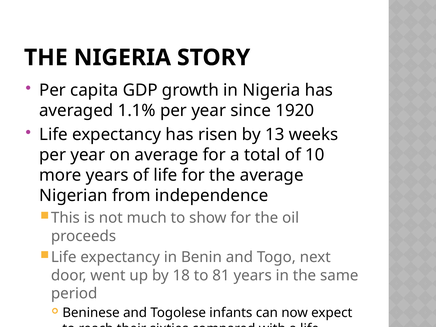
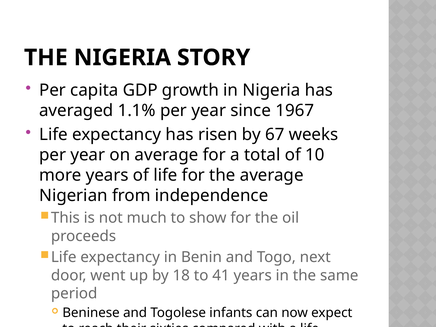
1920: 1920 -> 1967 (295, 111)
13: 13 -> 67 (275, 135)
81: 81 -> 41 (221, 275)
